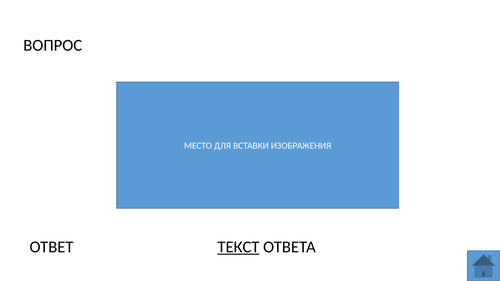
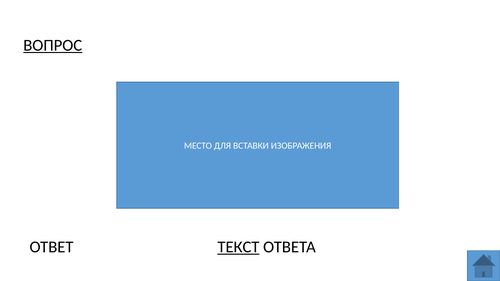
ВОПРОС underline: none -> present (53, 45)
